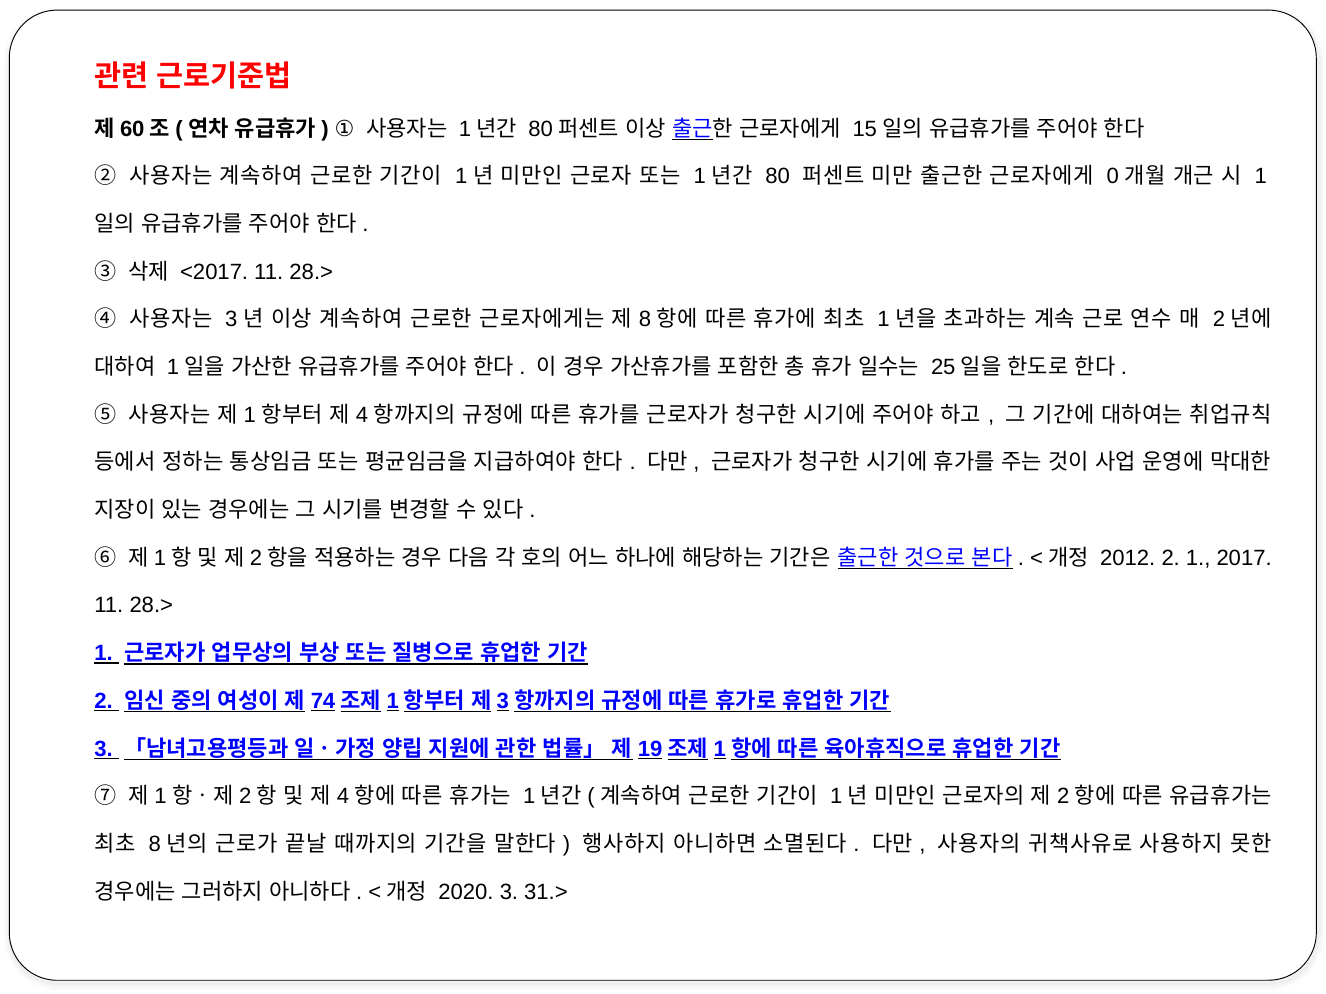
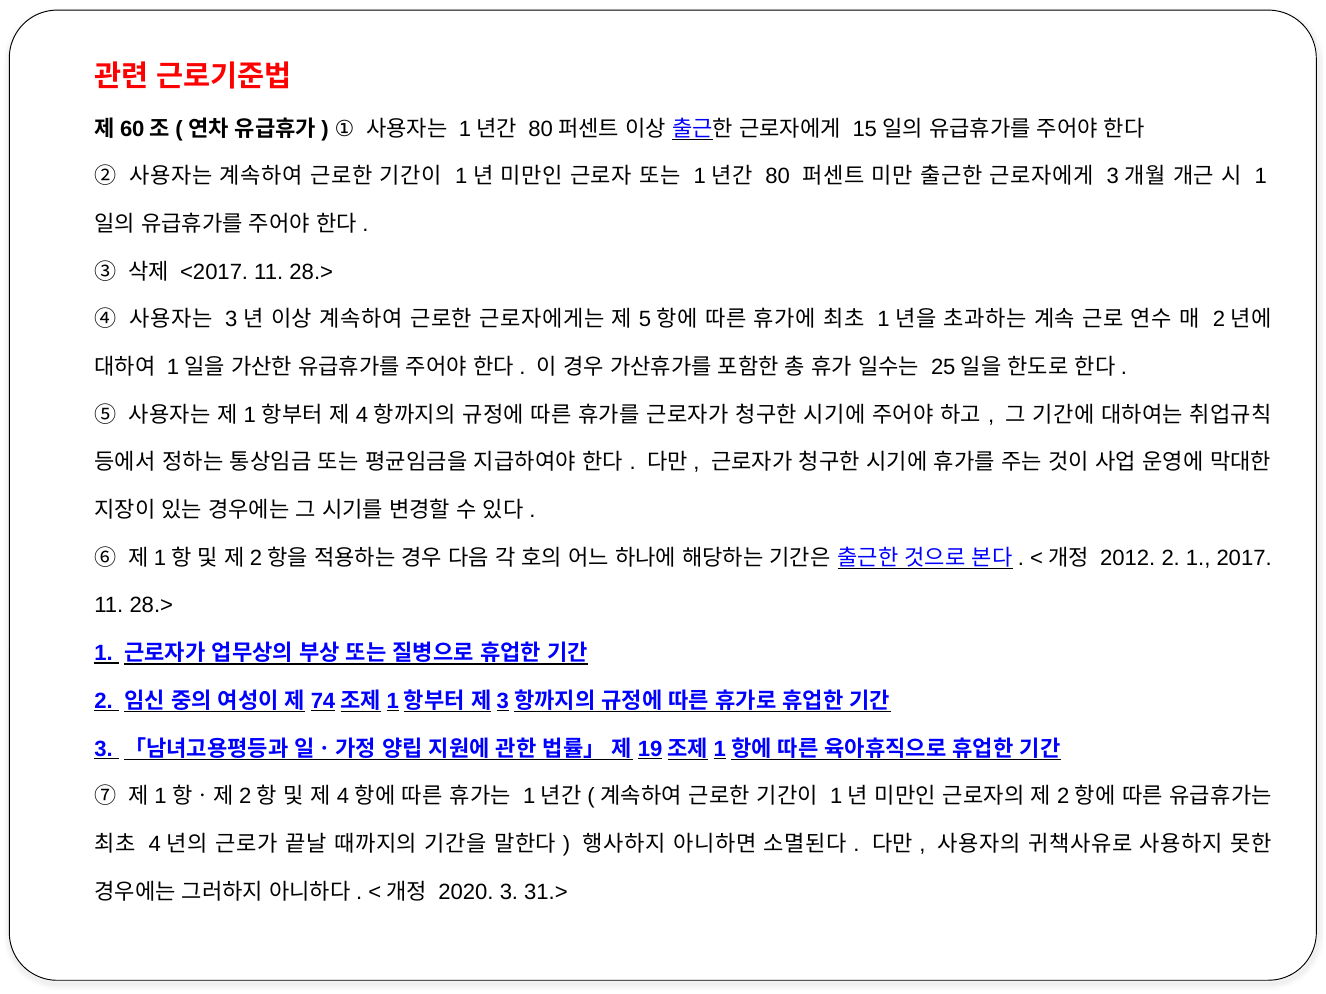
0: 0 -> 3 (1113, 177)
8: 8 -> 5 (645, 320)
8: 8 -> 4 (155, 845)
